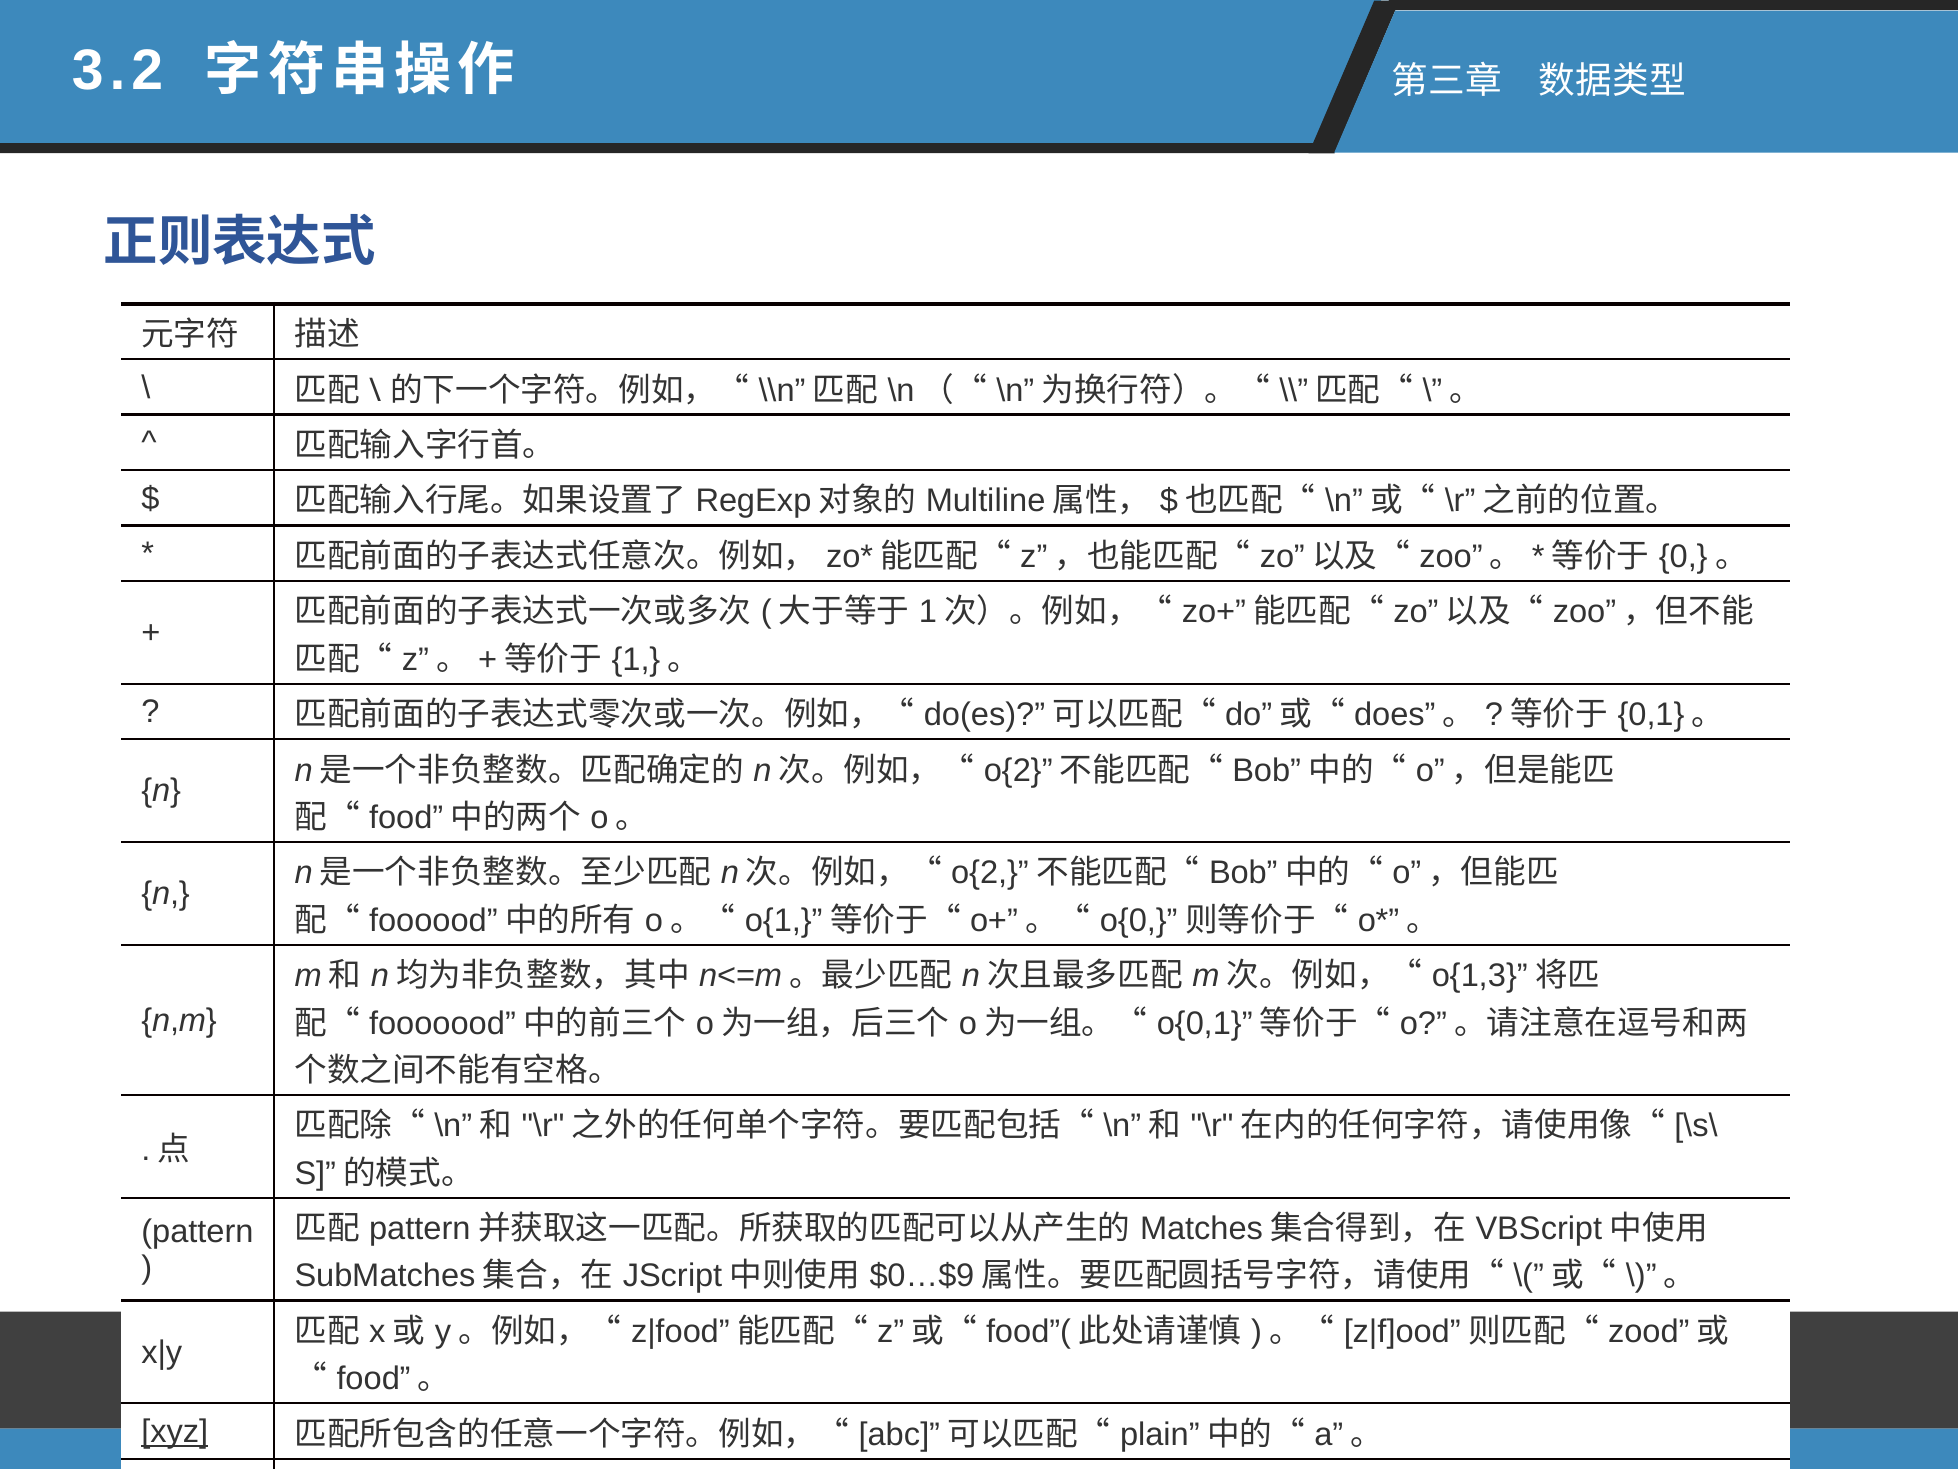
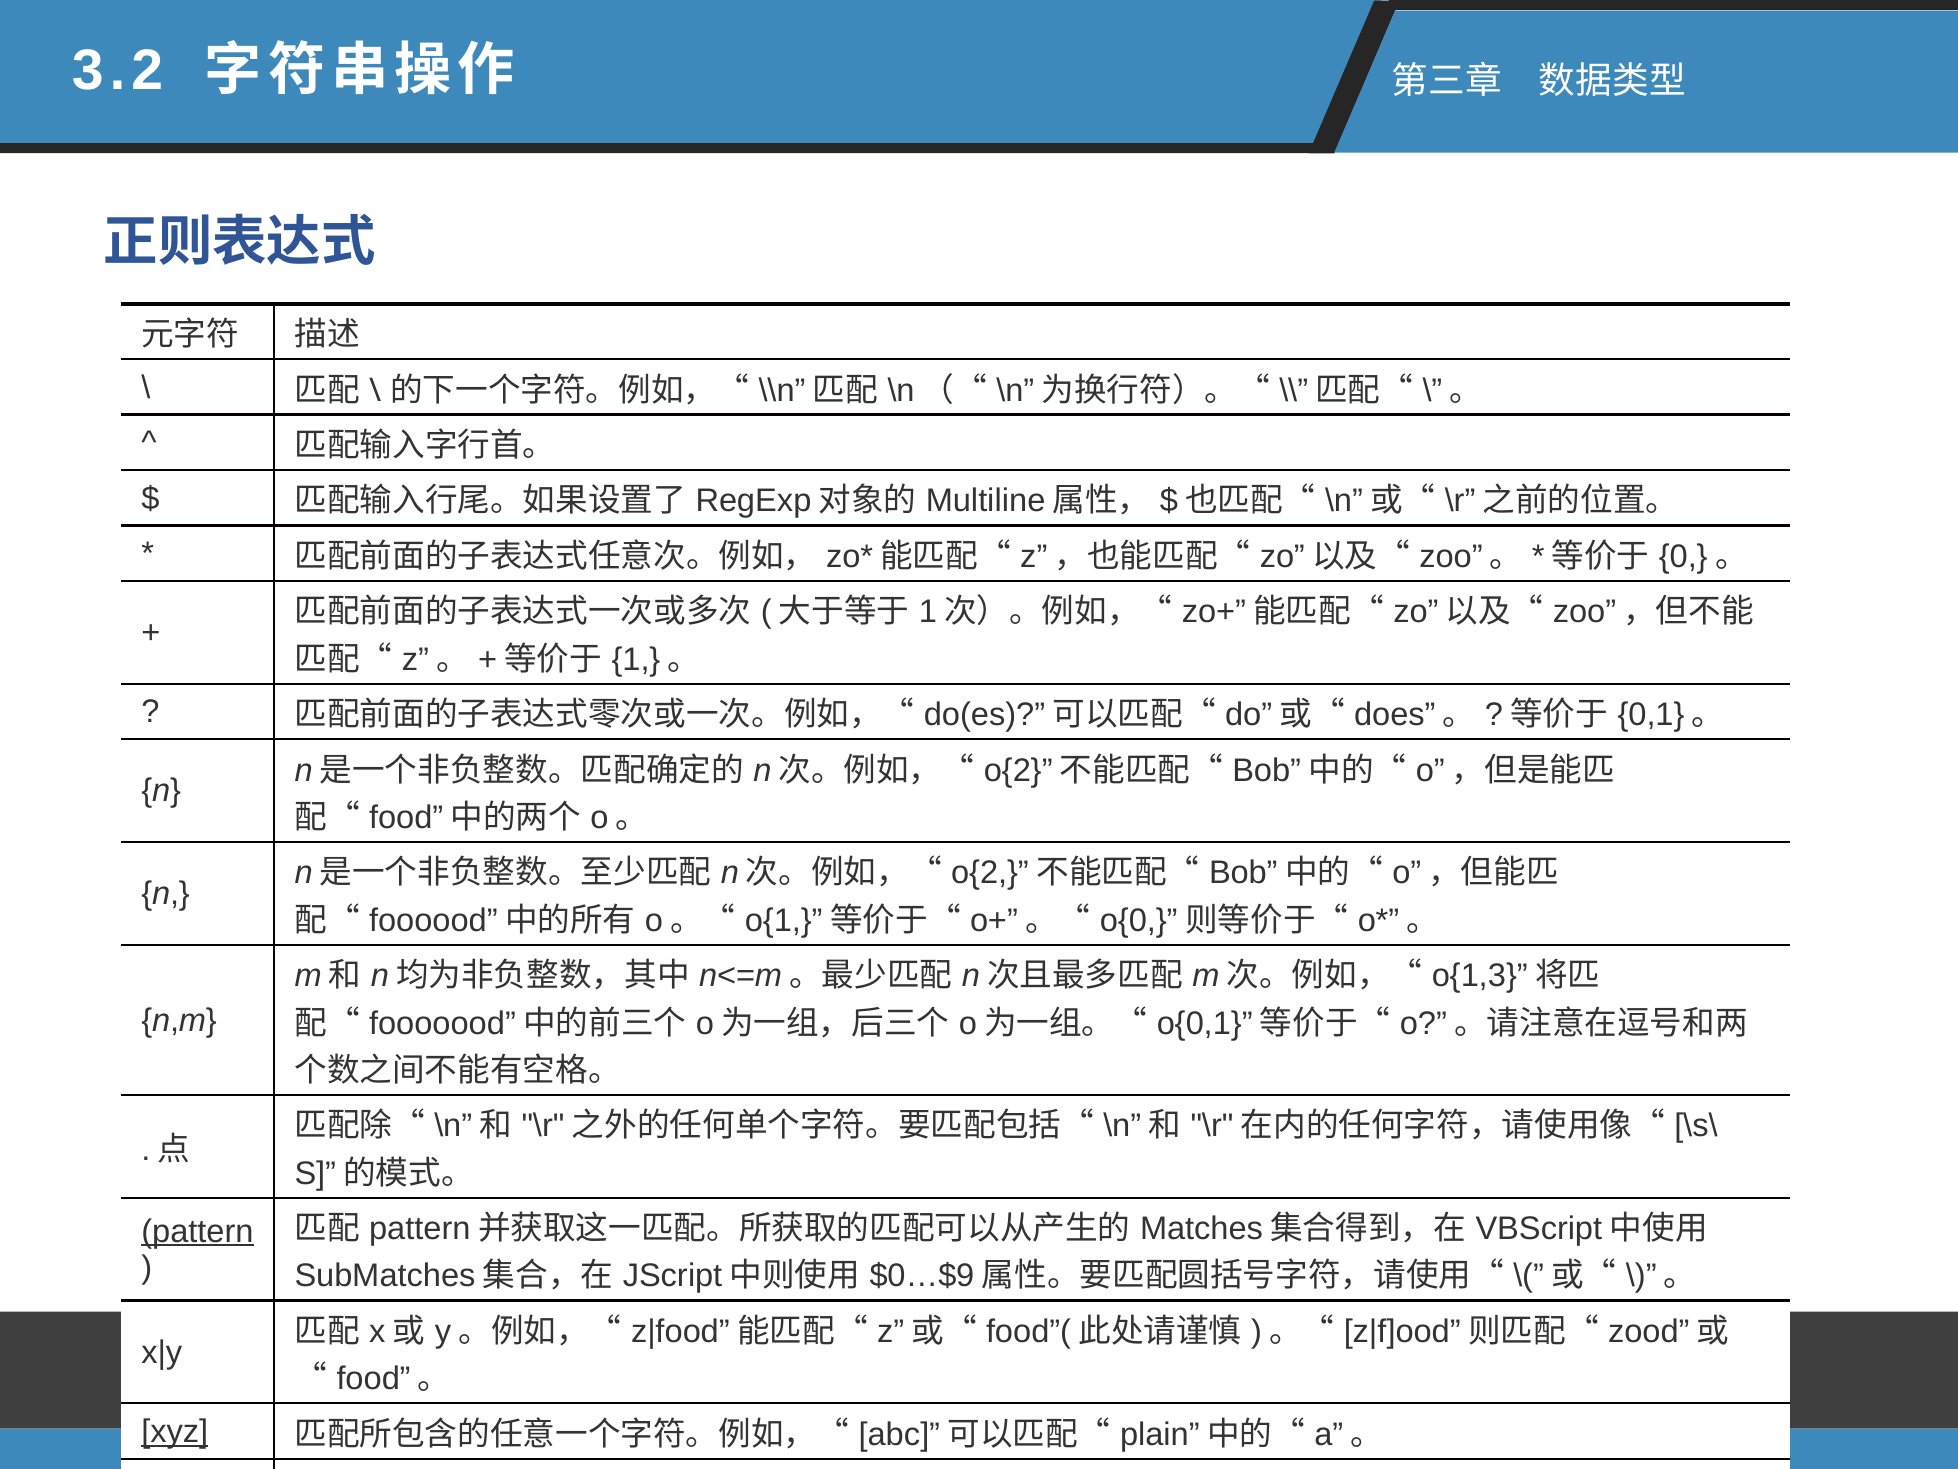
pattern underline: none -> present (197, 1231)
